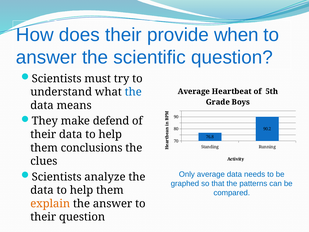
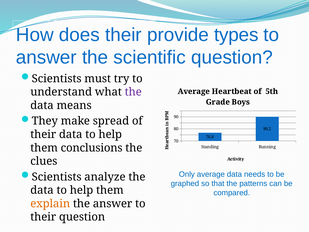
when: when -> types (236, 35)
the colour: blue -> purple (133, 92)
defend: defend -> spread (111, 121)
